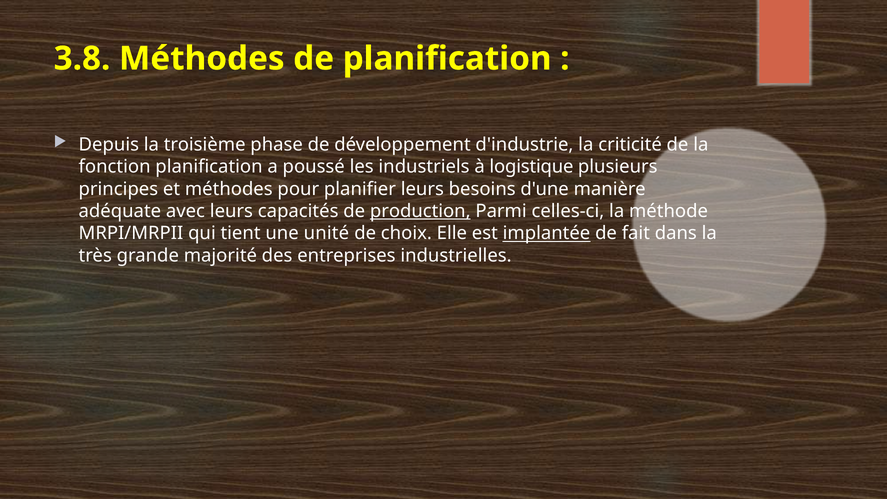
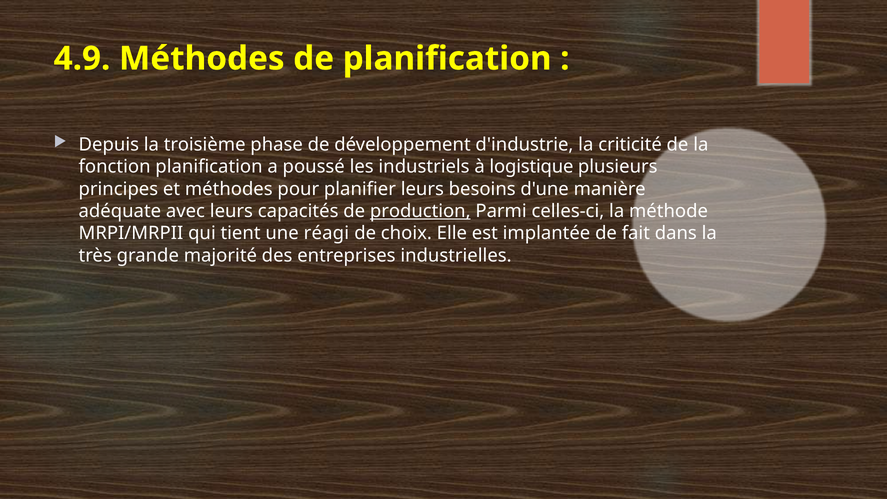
3.8: 3.8 -> 4.9 (82, 59)
unité: unité -> réagi (326, 233)
implantée underline: present -> none (546, 233)
